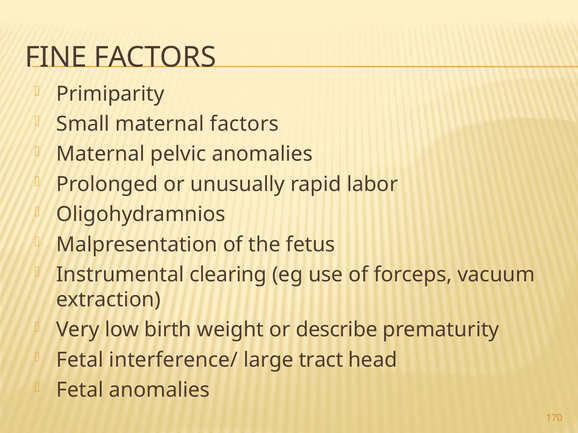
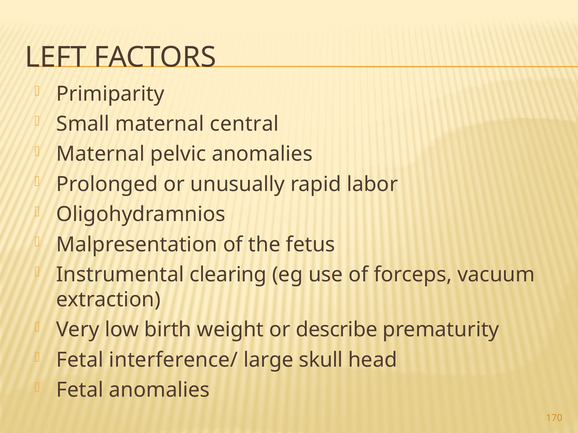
FINE: FINE -> LEFT (56, 57)
maternal factors: factors -> central (244, 124)
tract: tract -> skull (321, 360)
